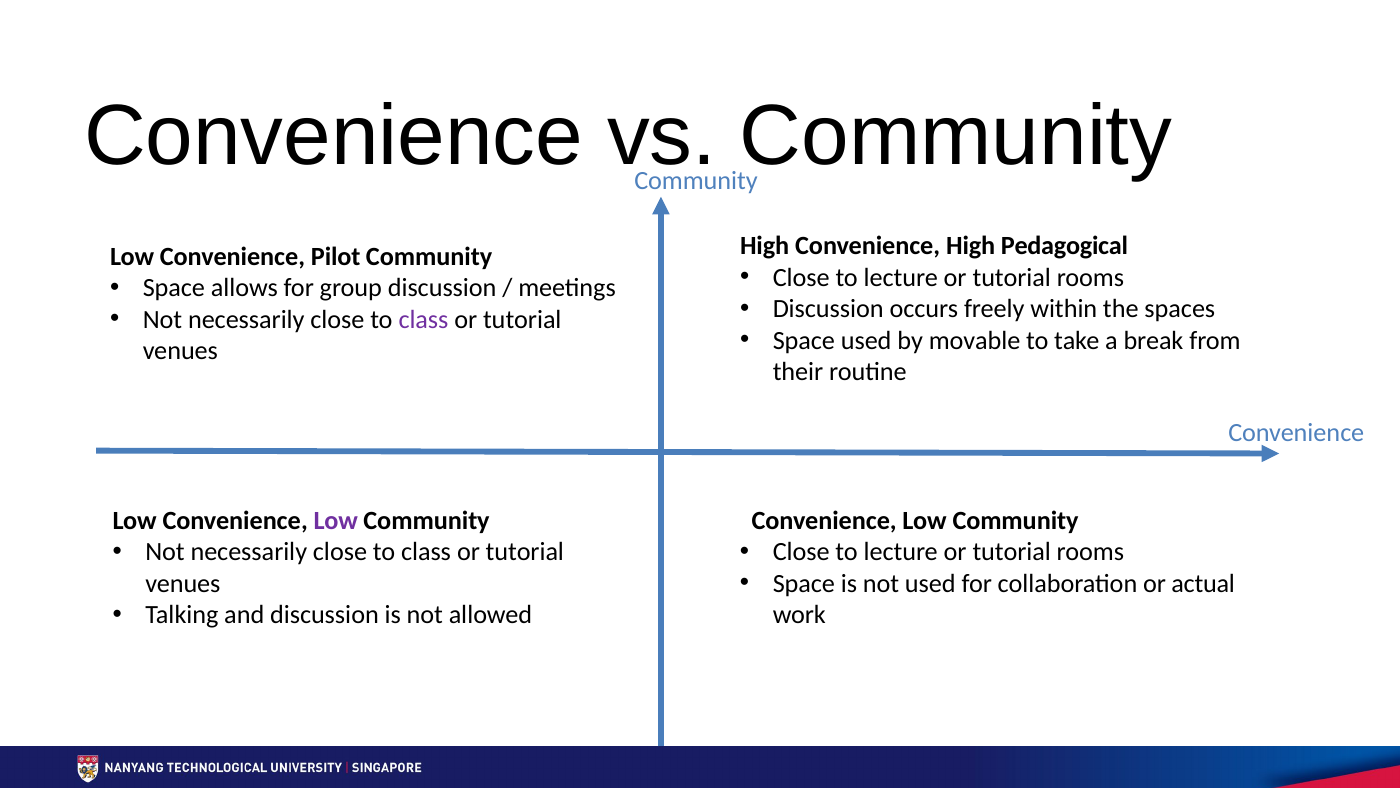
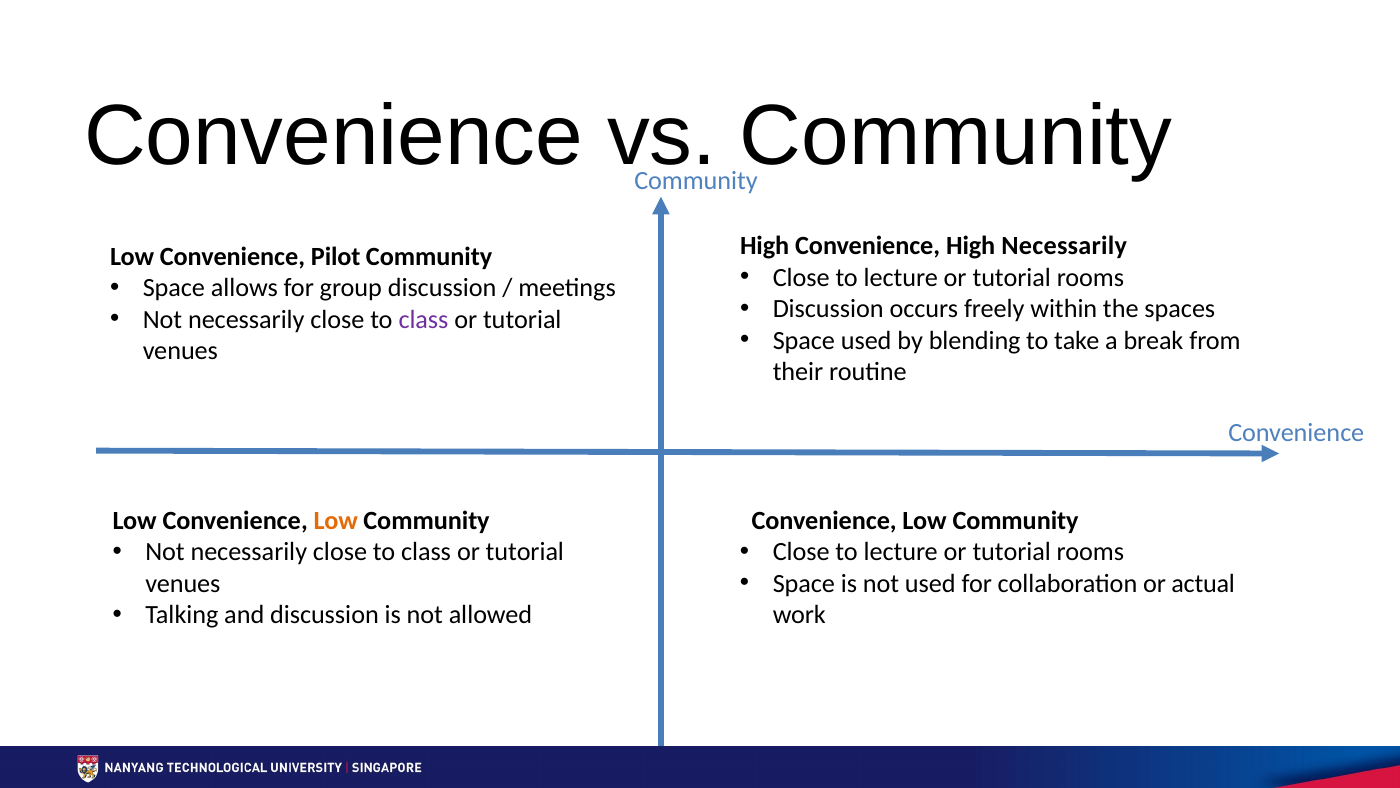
High Pedagogical: Pedagogical -> Necessarily (1064, 246)
movable: movable -> blending (975, 340)
Low colour: purple -> orange (336, 520)
